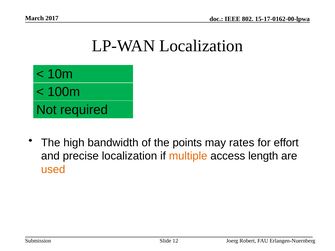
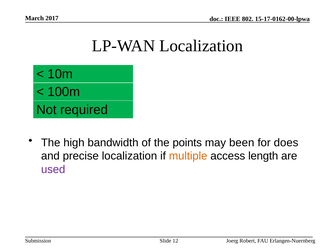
rates: rates -> been (242, 143)
effort: effort -> does (286, 143)
used colour: orange -> purple (53, 170)
